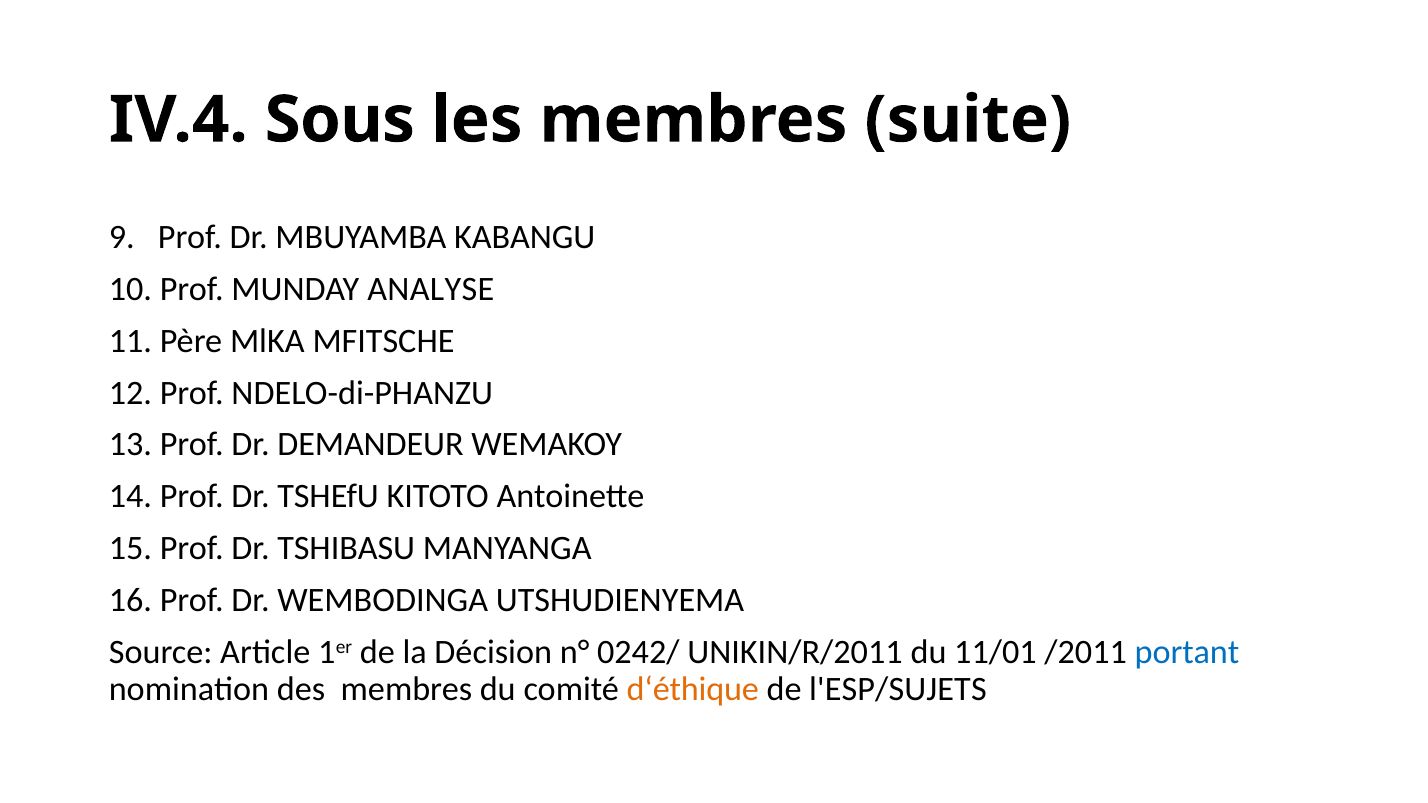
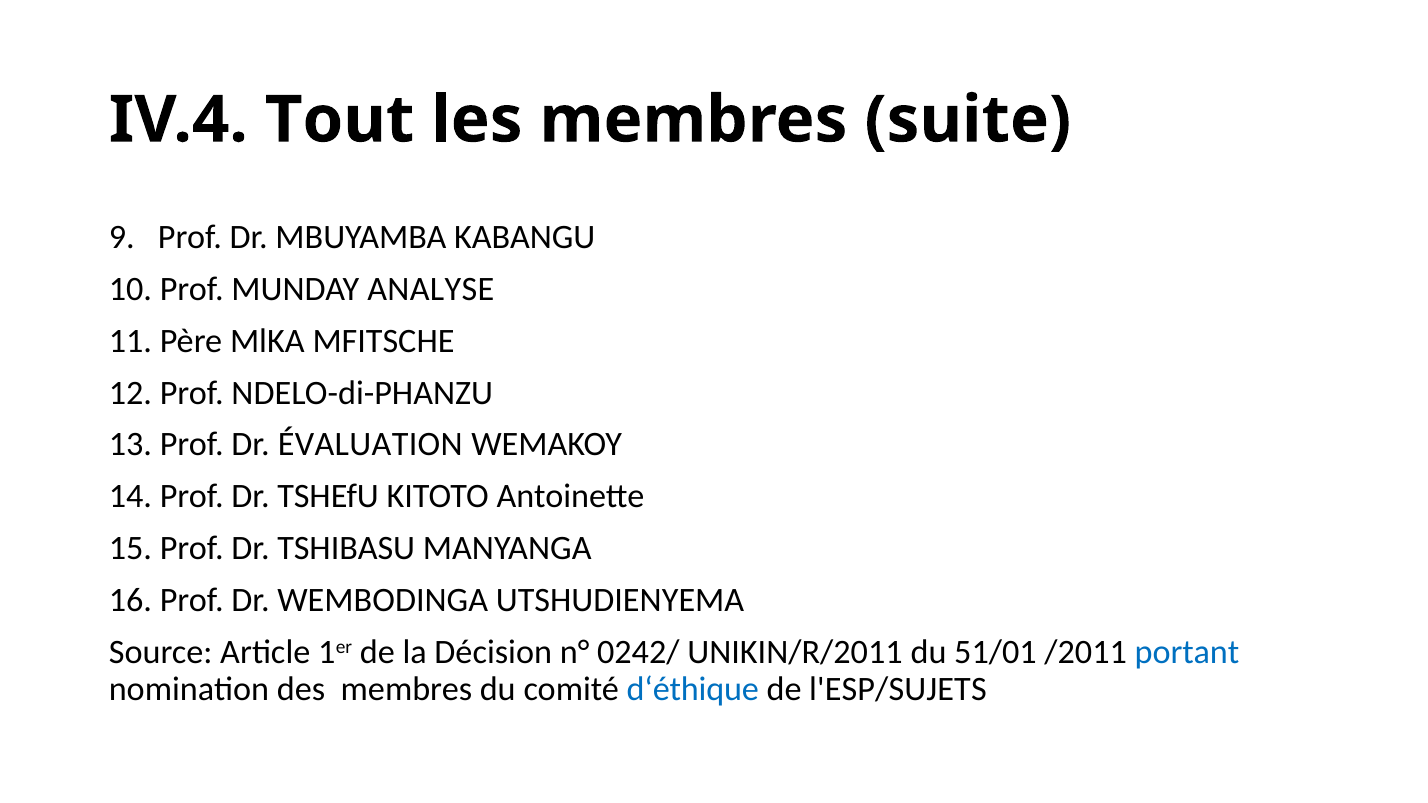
Sous: Sous -> Tout (339, 120)
DEMANDEUR: DEMANDEUR -> ÉVALUATION (370, 445)
11/01: 11/01 -> 51/01 (995, 652)
d‘éthique colour: orange -> blue (693, 689)
